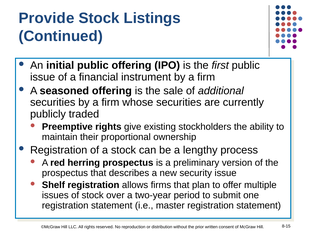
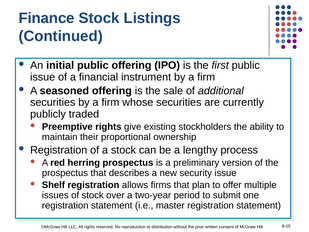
Provide: Provide -> Finance (47, 18)
